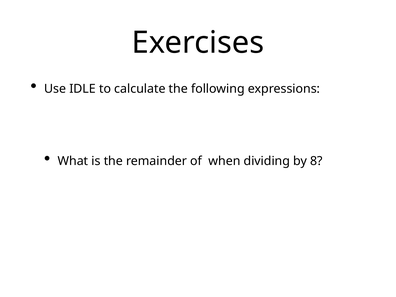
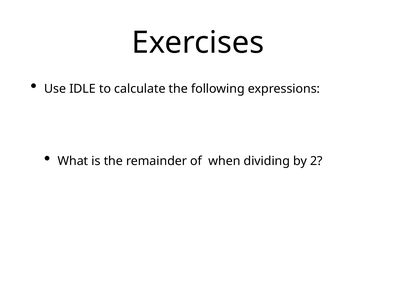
8: 8 -> 2 (316, 161)
